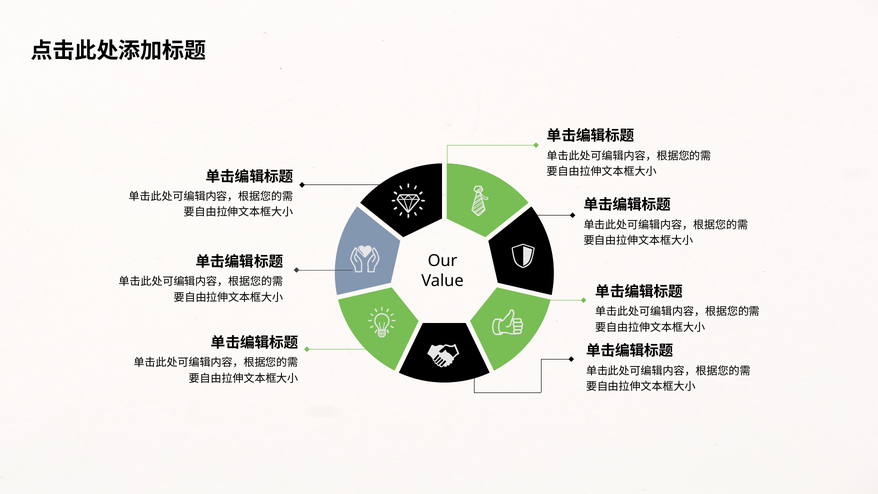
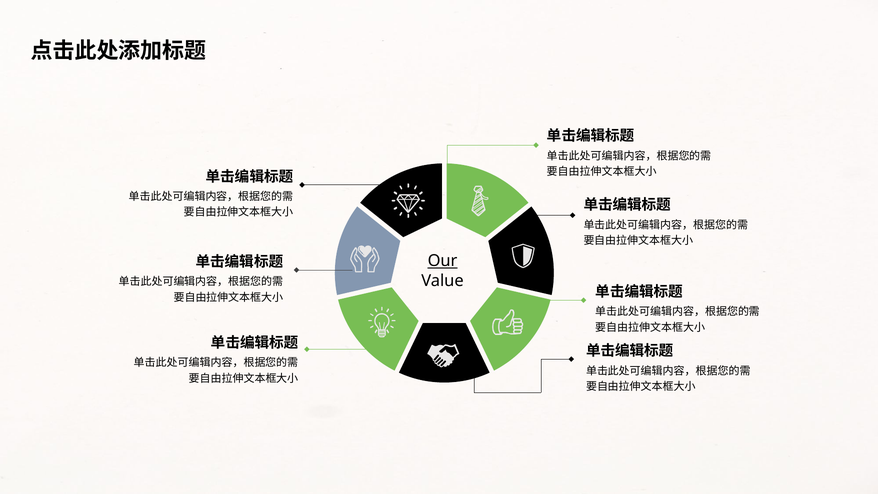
Our underline: none -> present (443, 261)
